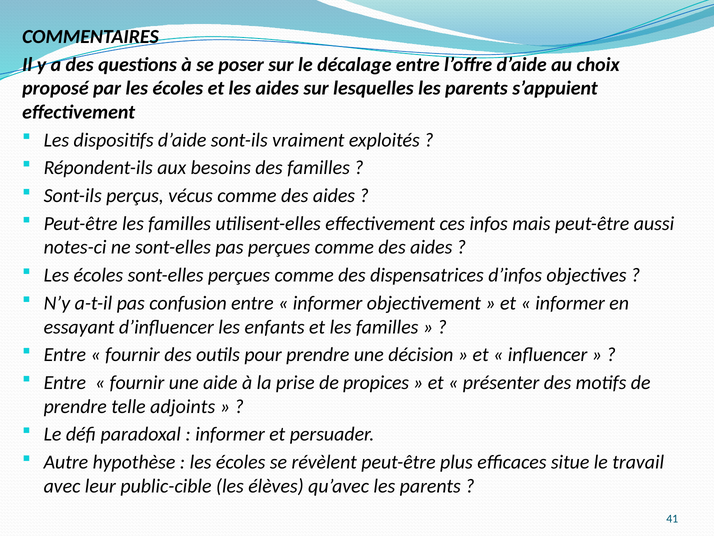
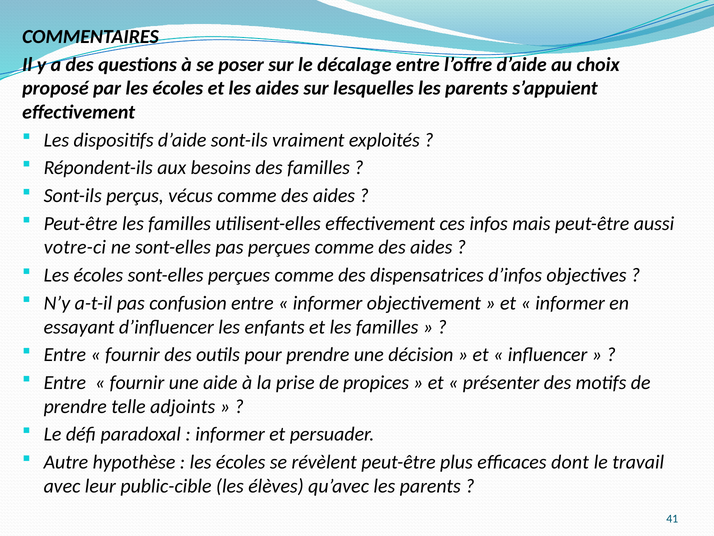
notes-ci: notes-ci -> votre-ci (75, 247)
situe: situe -> dont (570, 462)
